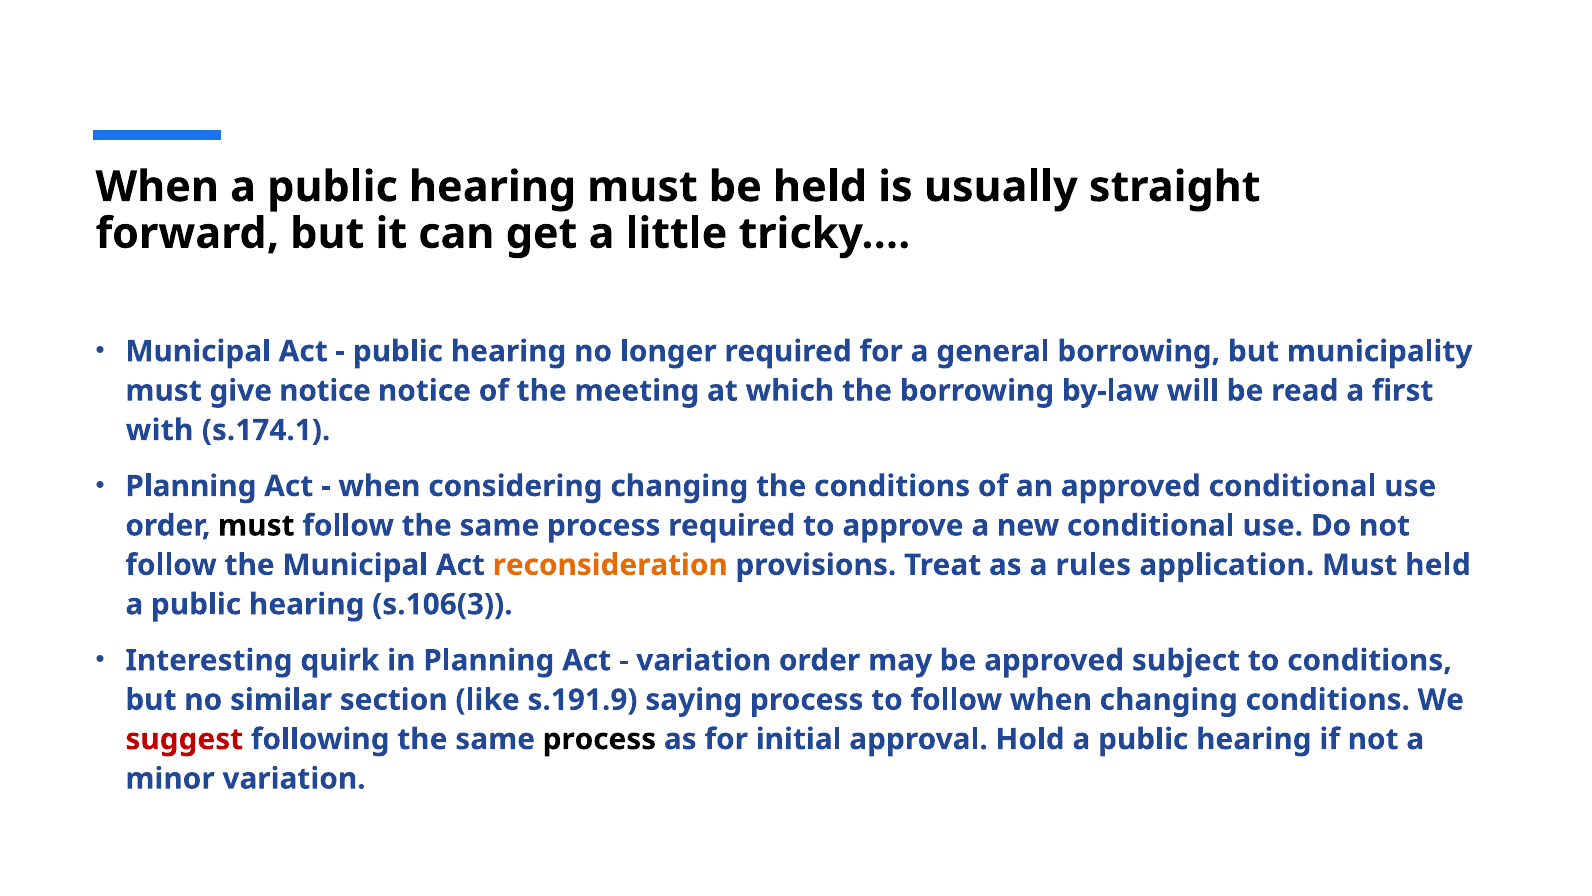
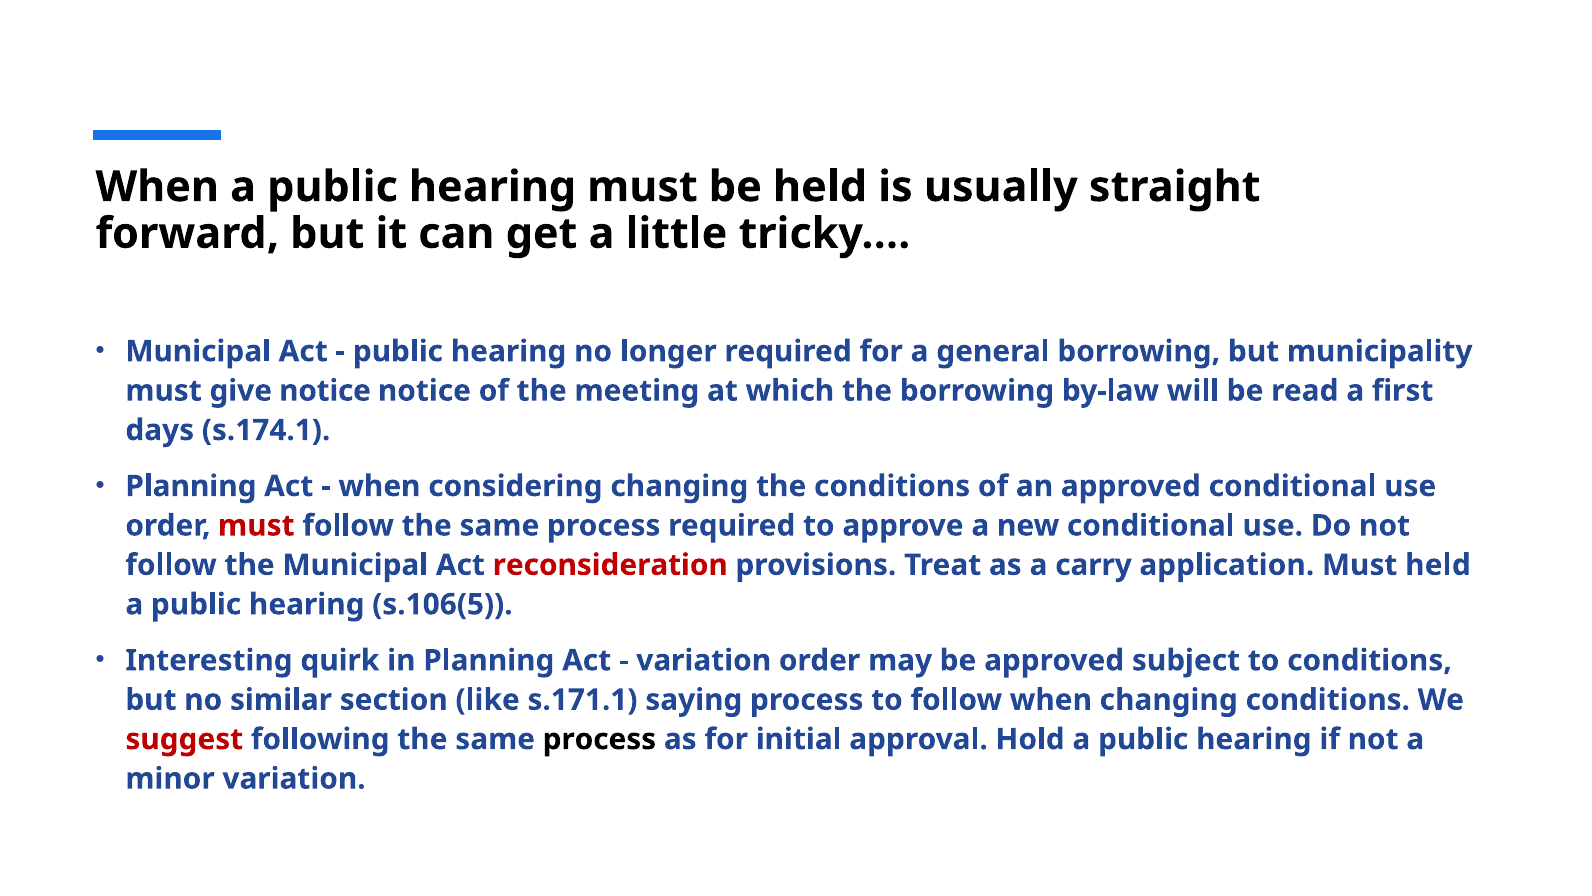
with: with -> days (160, 430)
must colour: black -> red (256, 525)
reconsideration colour: orange -> red (610, 565)
rules: rules -> carry (1093, 565)
s.106(3: s.106(3 -> s.106(5 (442, 604)
s.191.9: s.191.9 -> s.171.1 (582, 700)
